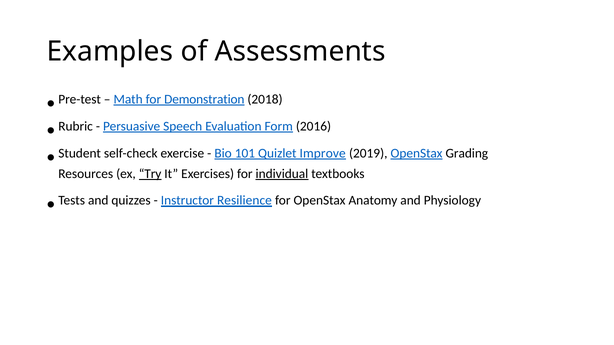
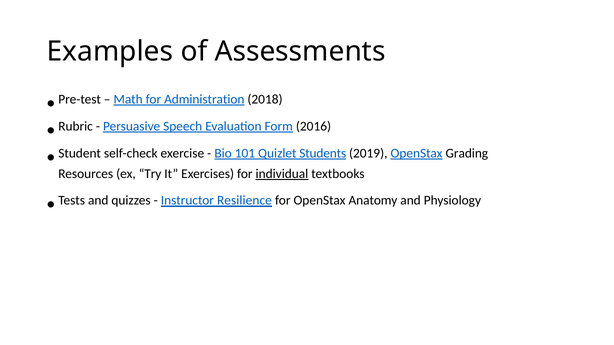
Demonstration: Demonstration -> Administration (204, 99)
Improve: Improve -> Students (323, 153)
Try underline: present -> none (150, 174)
